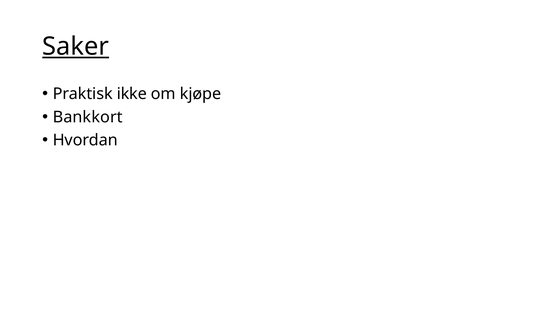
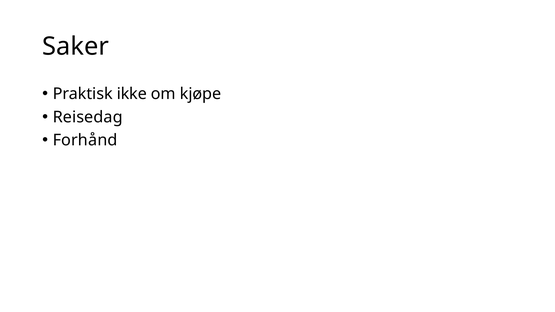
Saker underline: present -> none (76, 47)
Bankkort: Bankkort -> Reisedag (88, 117)
Hvordan: Hvordan -> Forhånd (85, 140)
